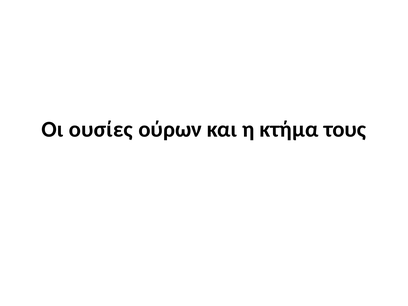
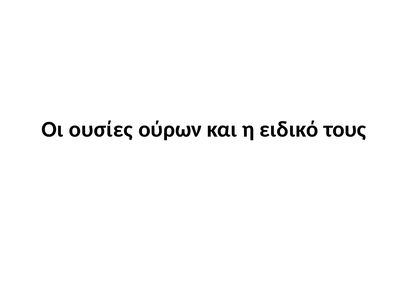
κτήμα: κτήμα -> ειδικό (289, 129)
